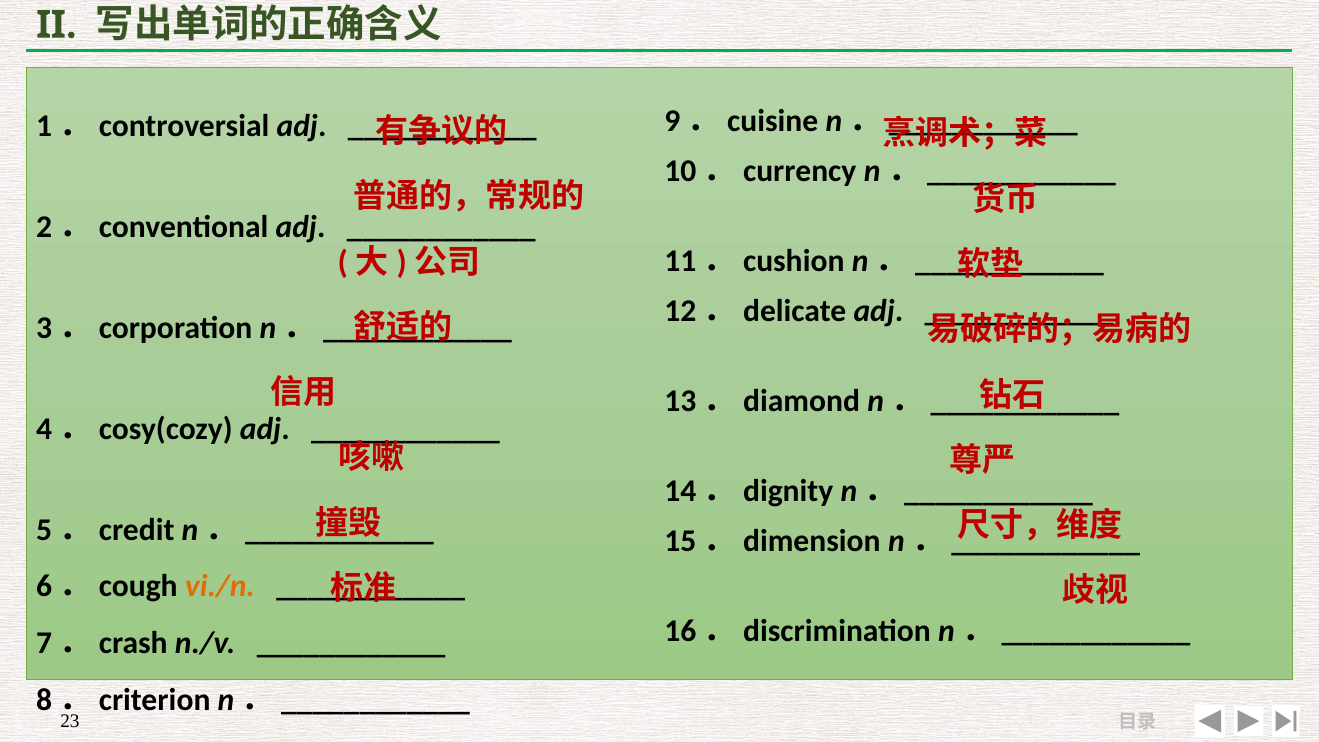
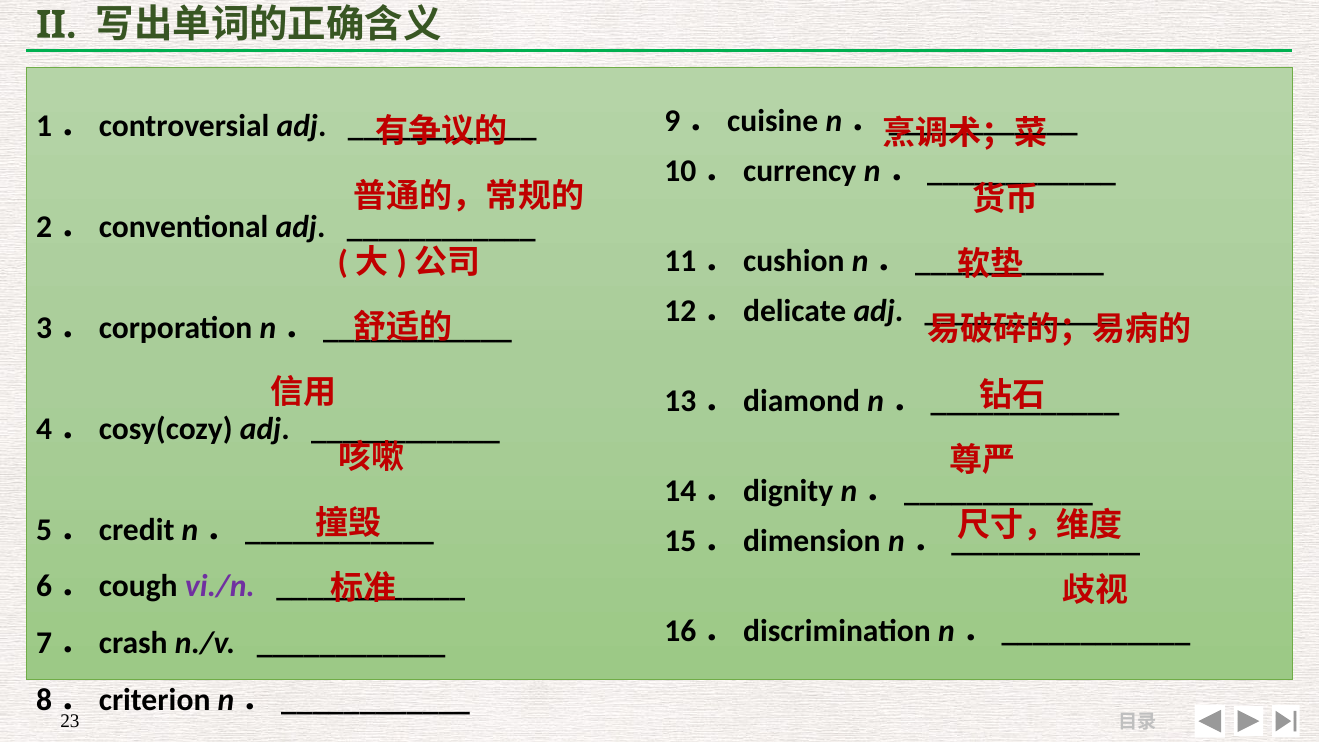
vi./n colour: orange -> purple (220, 587)
